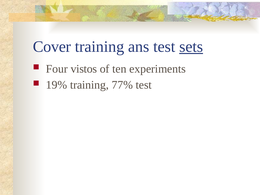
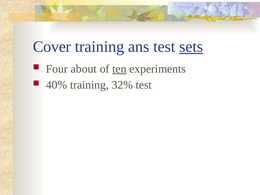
vistos: vistos -> about (84, 69)
ten underline: none -> present (119, 69)
19%: 19% -> 40% (57, 85)
77%: 77% -> 32% (122, 85)
